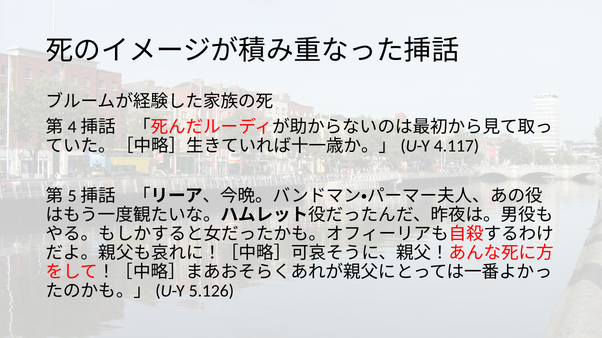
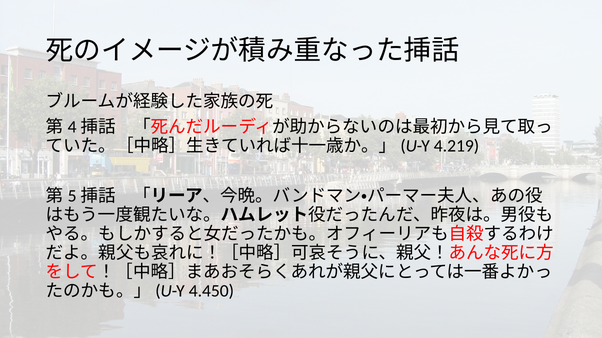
4.117: 4.117 -> 4.219 (456, 146)
5.126: 5.126 -> 4.450 (211, 291)
